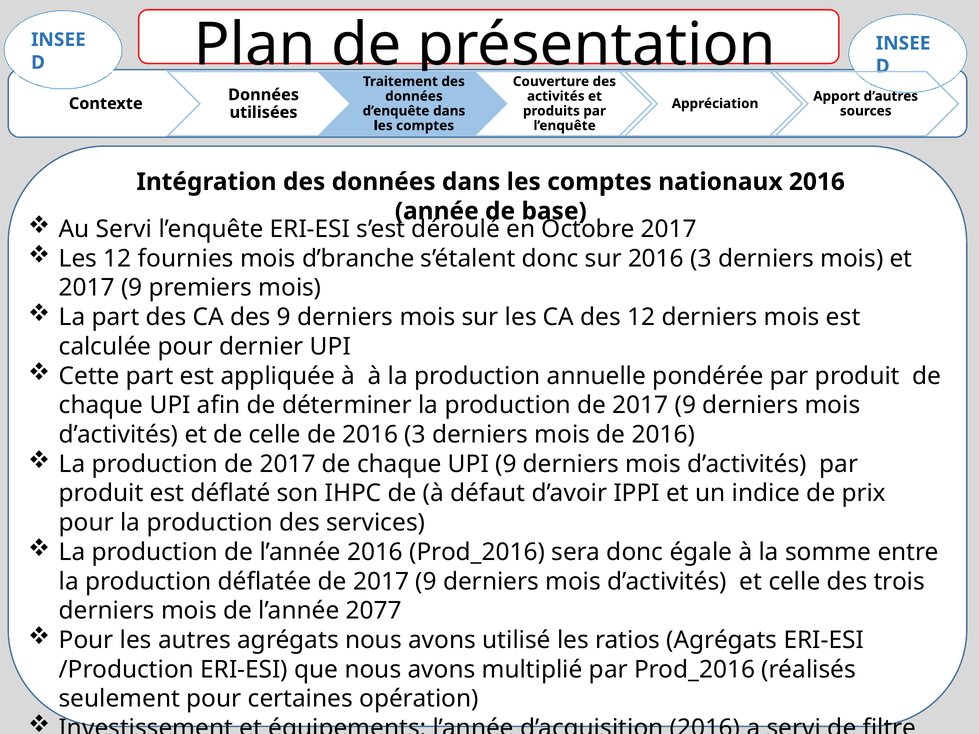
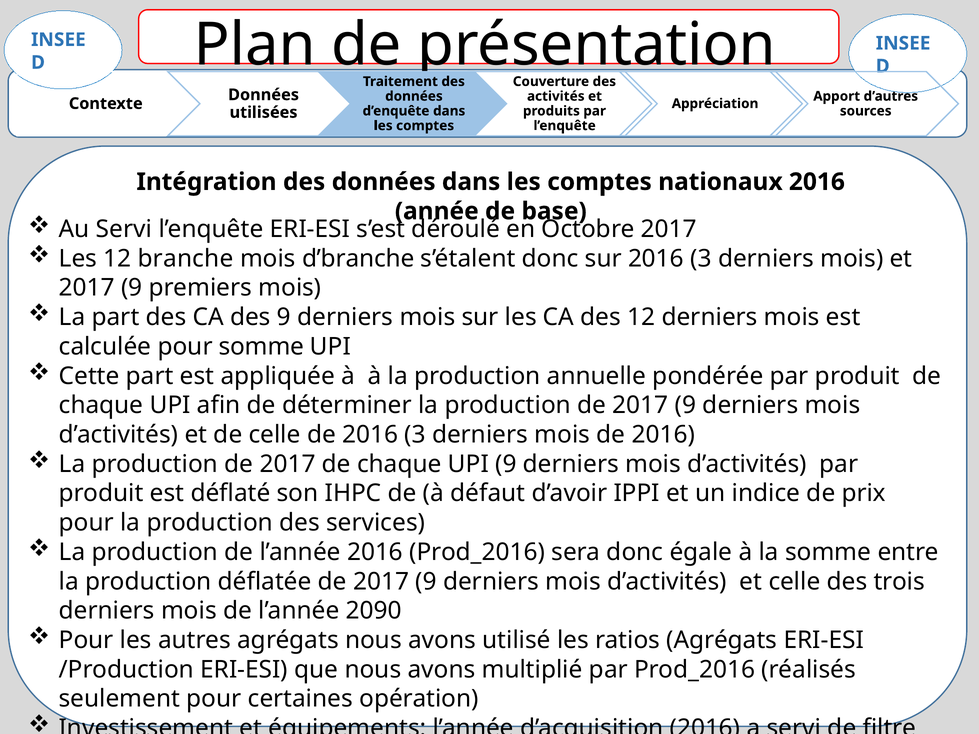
fournies: fournies -> branche (186, 259)
pour dernier: dernier -> somme (261, 347)
2077: 2077 -> 2090 (374, 611)
